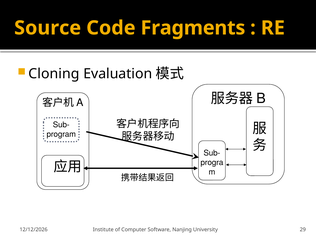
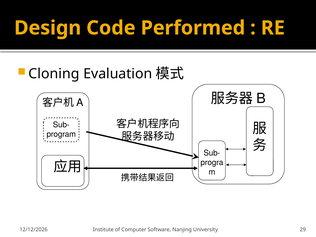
Source: Source -> Design (48, 28)
Fragments: Fragments -> Performed (193, 28)
